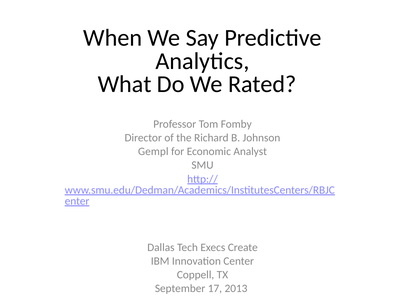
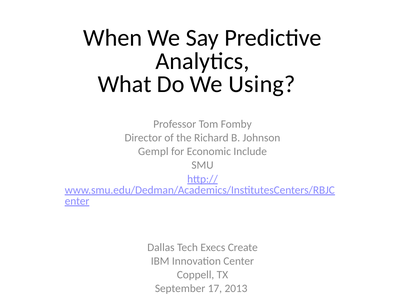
Rated: Rated -> Using (262, 84)
Analyst: Analyst -> Include (250, 151)
